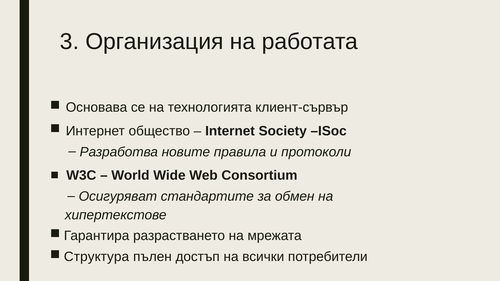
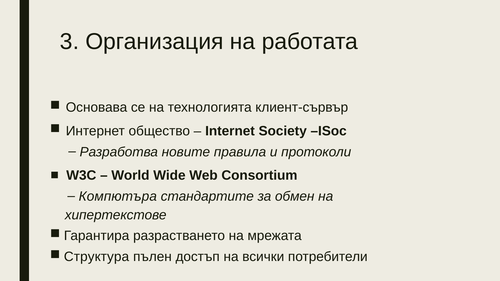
Осигуряват: Осигуряват -> Компютъра (118, 197)
